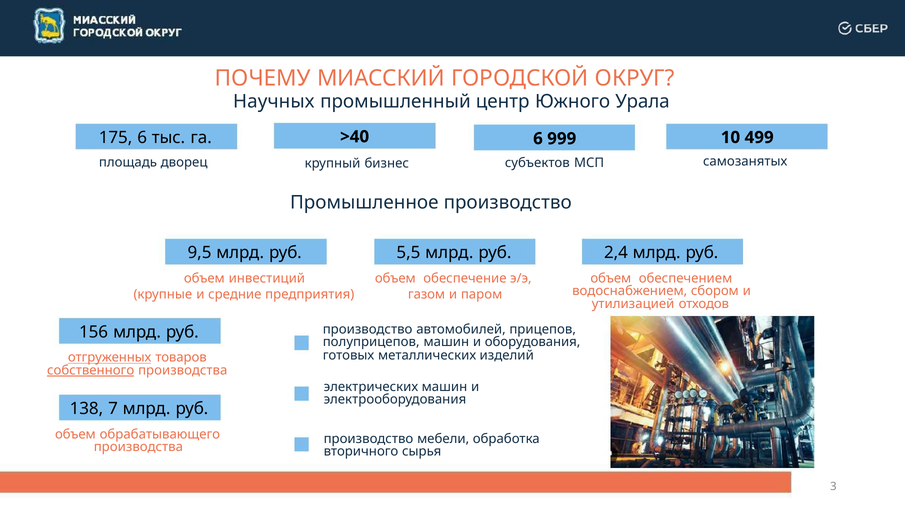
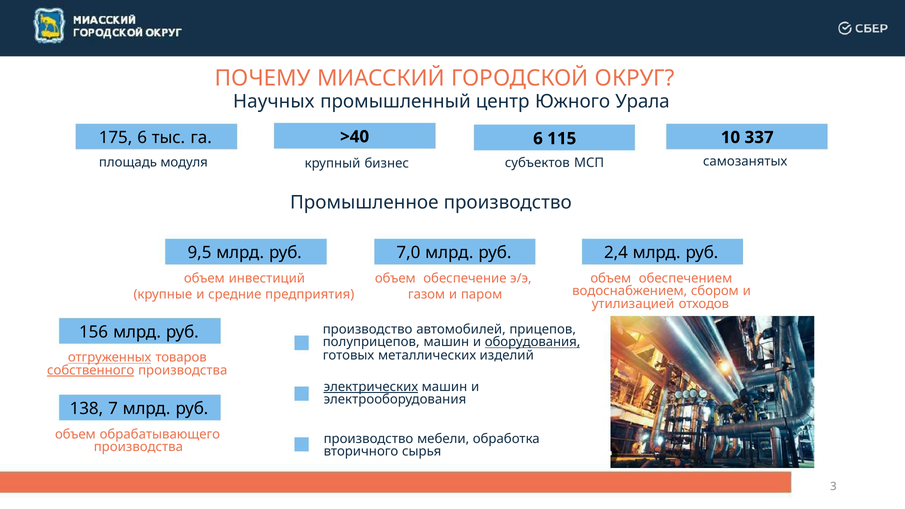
999: 999 -> 115 (562, 139)
499: 499 -> 337 (759, 137)
дворец: дворец -> модуля (184, 163)
5,5: 5,5 -> 7,0 (408, 253)
оборудования underline: none -> present (533, 342)
электрических underline: none -> present (371, 387)
